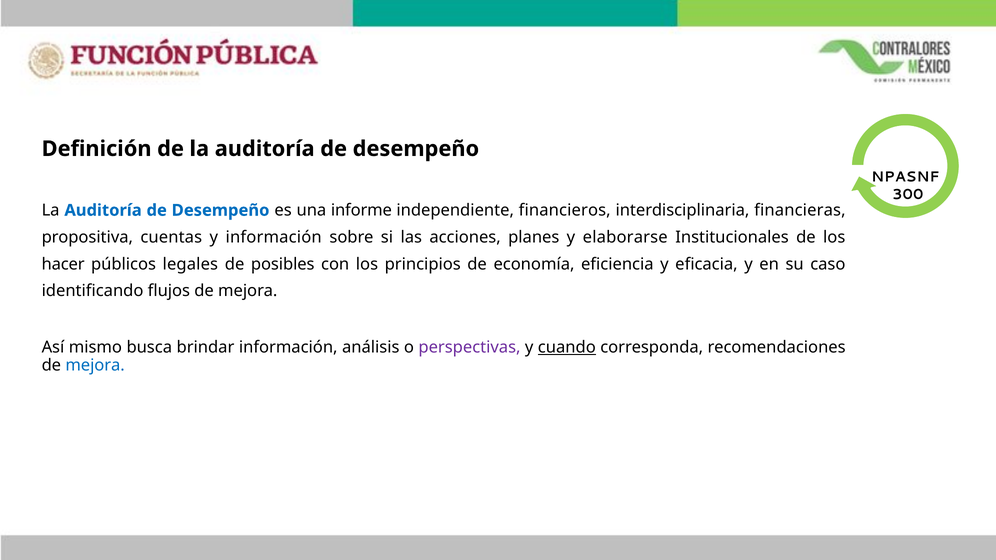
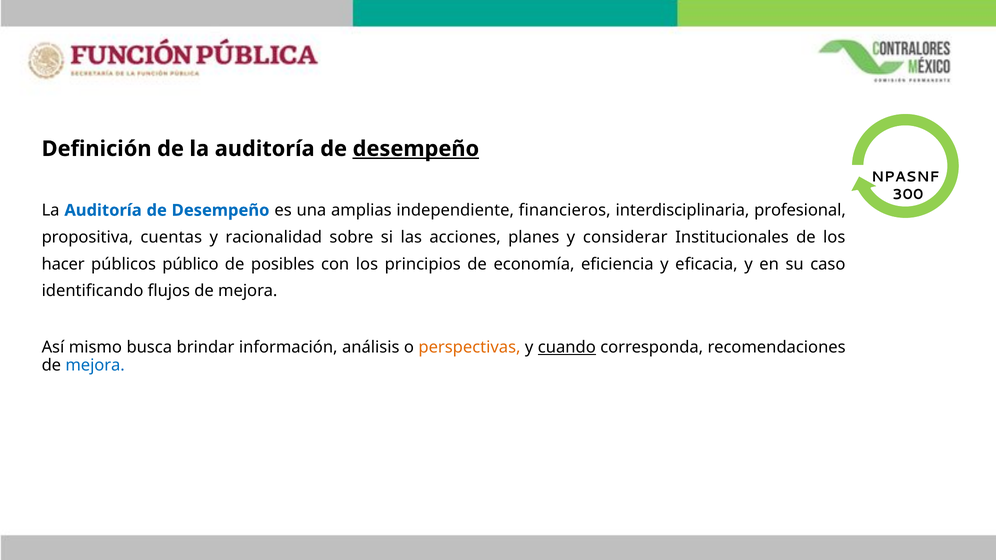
desempeño underline: none -> present (416, 149)
informe: informe -> amplias (361, 210)
financieras: financieras -> profesional (800, 210)
y información: información -> racionalidad (274, 237)
elaborarse: elaborarse -> considerar (625, 237)
legales: legales -> público (190, 264)
perspectivas colour: purple -> orange (469, 348)
